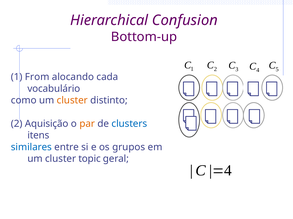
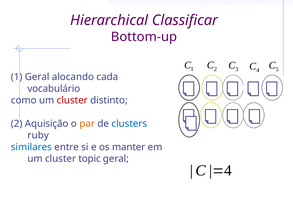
Confusion: Confusion -> Classificar (185, 20)
1 From: From -> Geral (37, 77)
cluster colour: orange -> red (72, 101)
itens: itens -> ruby (38, 136)
grupos: grupos -> manter (129, 148)
